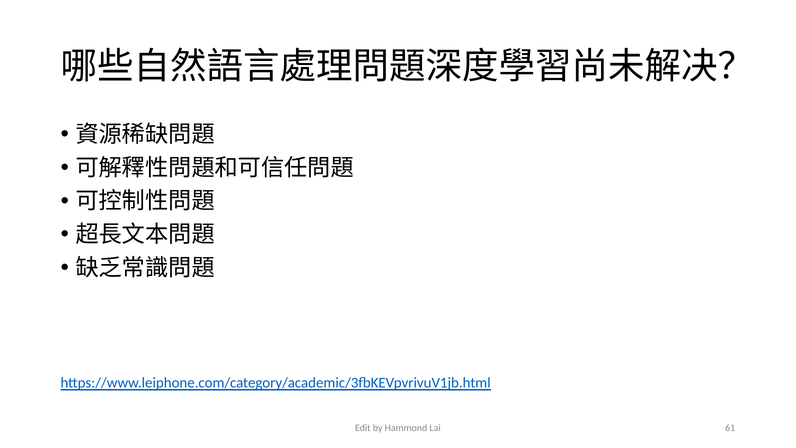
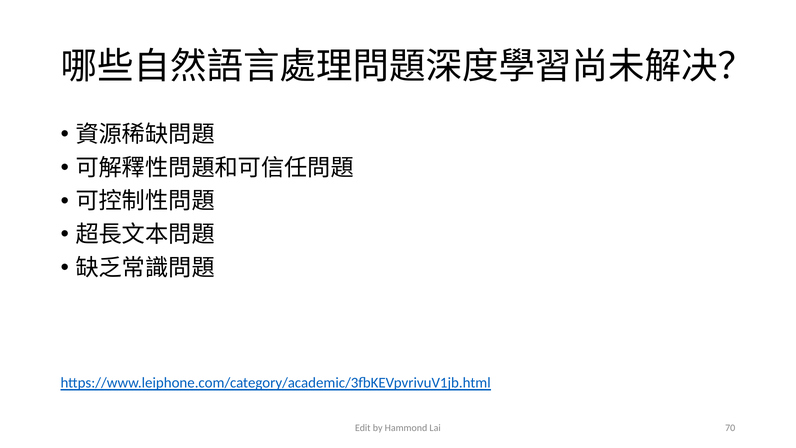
61: 61 -> 70 (730, 427)
